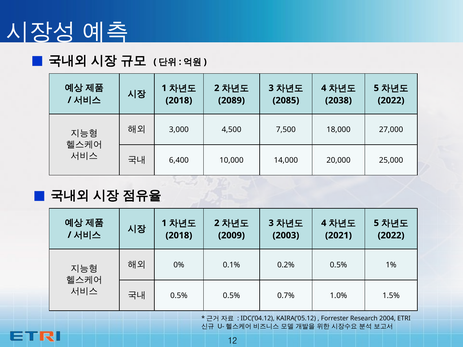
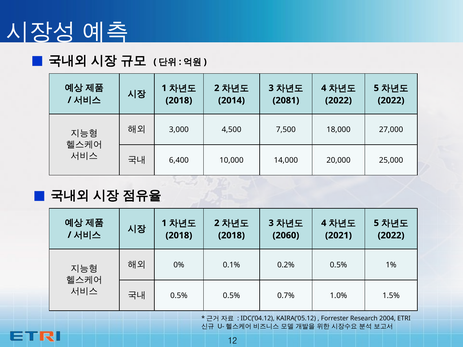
2089: 2089 -> 2014 (231, 101)
2085: 2085 -> 2081 (286, 101)
2038: 2038 -> 2022 (338, 101)
2009: 2009 -> 2018 (231, 236)
2003: 2003 -> 2060 (286, 236)
